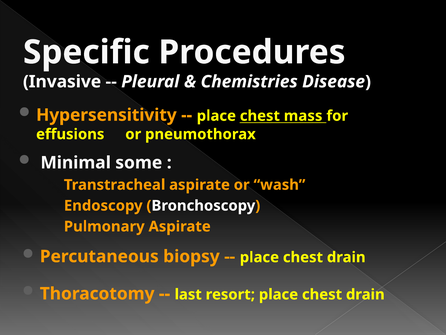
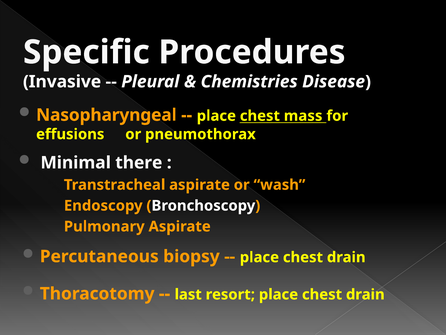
Hypersensitivity: Hypersensitivity -> Nasopharyngeal (106, 115)
some: some -> there (139, 162)
